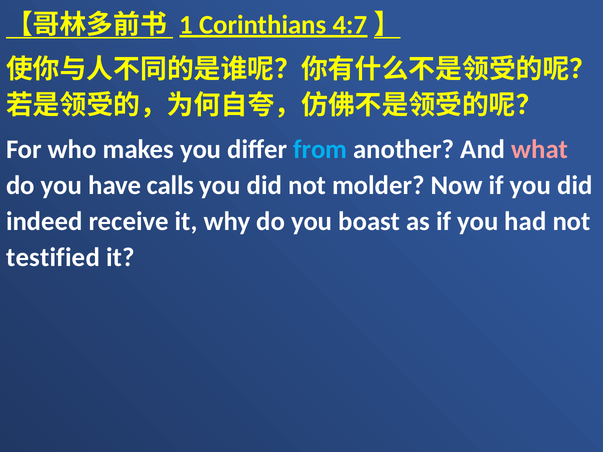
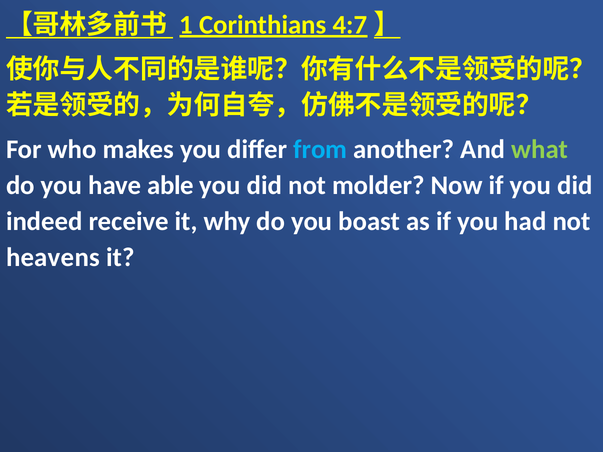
what colour: pink -> light green (540, 150)
calls: calls -> able (170, 186)
testified: testified -> heavens (53, 258)
